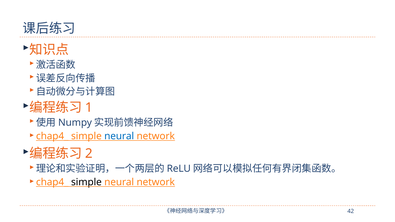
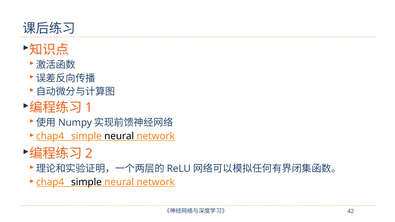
neural colour: blue -> black (119, 136)
